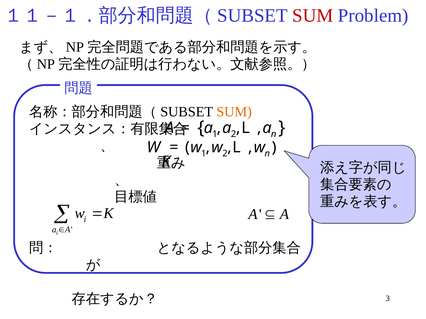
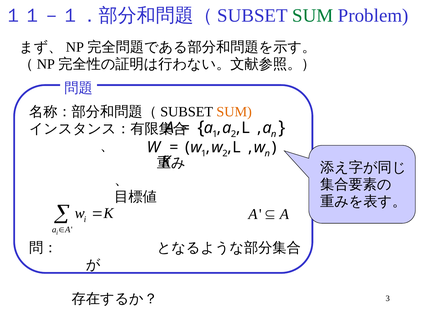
SUM colour: red -> green (313, 16)
